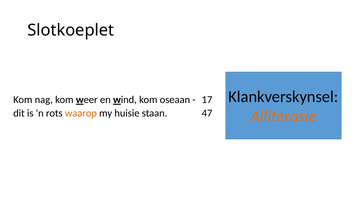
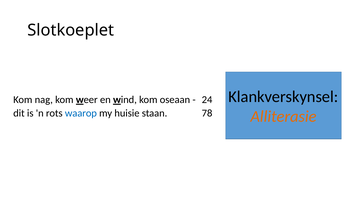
17: 17 -> 24 (207, 100)
waarop colour: orange -> blue (81, 113)
47: 47 -> 78 (207, 113)
